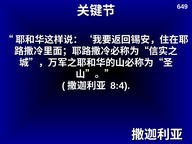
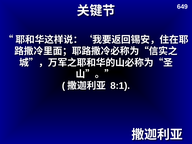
8:4: 8:4 -> 8:1 (120, 86)
